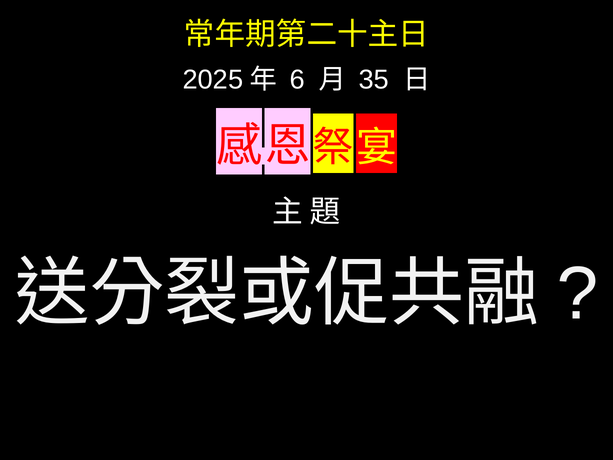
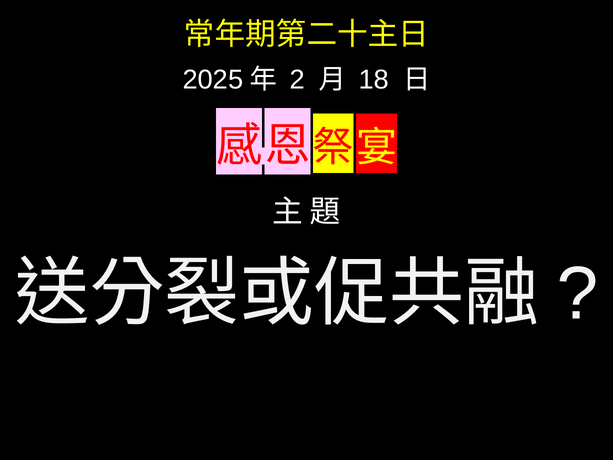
6: 6 -> 2 (297, 79)
35: 35 -> 18 (374, 79)
